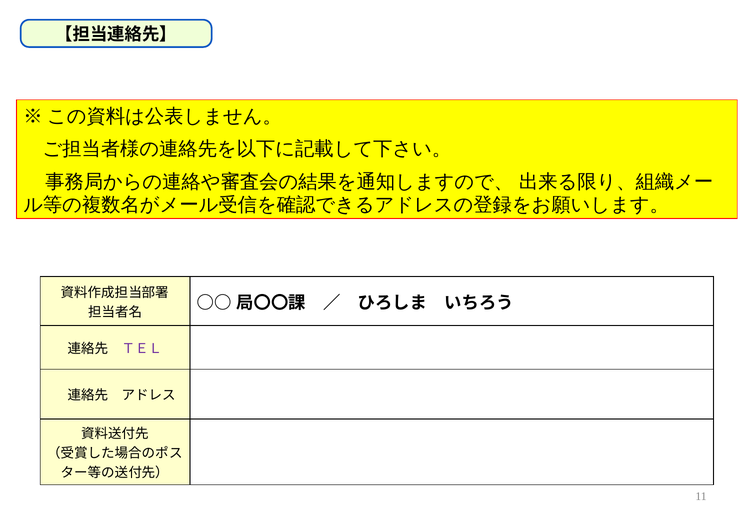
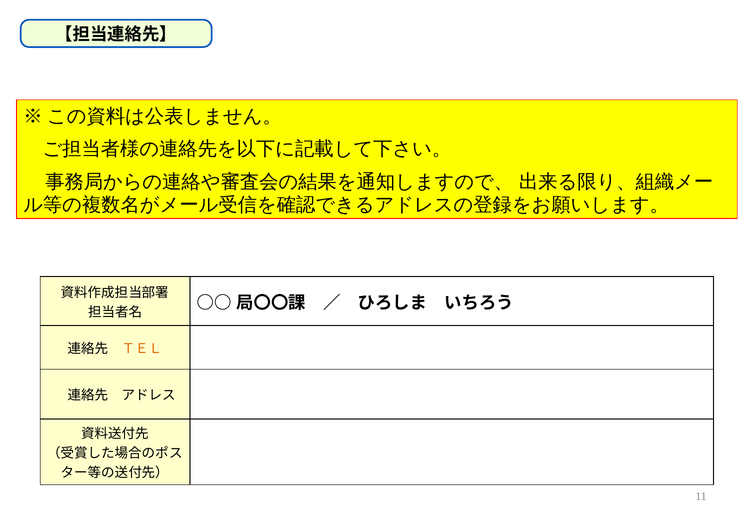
ＴＥＬ colour: purple -> orange (142, 349)
